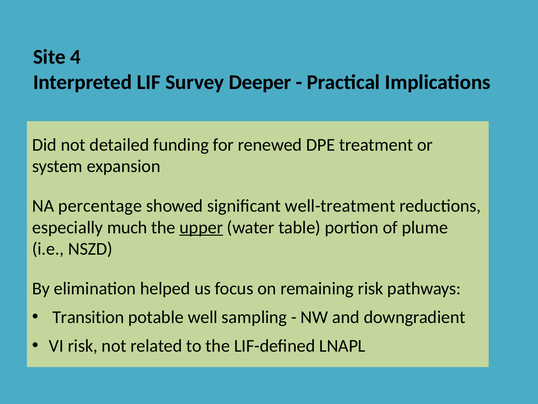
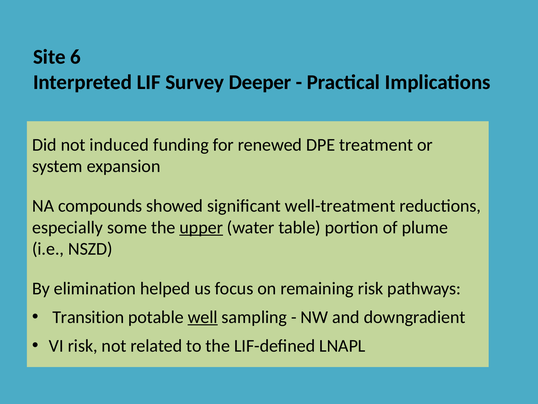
4: 4 -> 6 (76, 57)
detailed: detailed -> induced (119, 145)
percentage: percentage -> compounds (100, 206)
much: much -> some (127, 227)
well underline: none -> present (203, 317)
